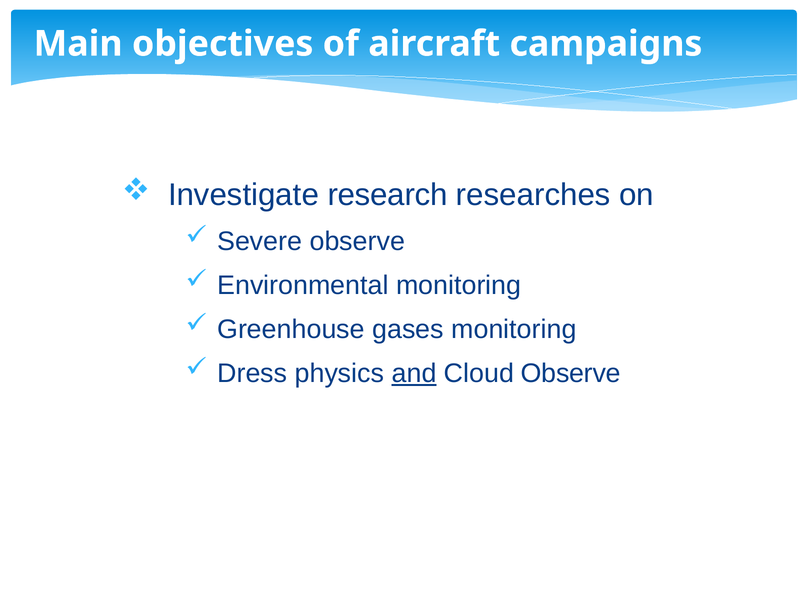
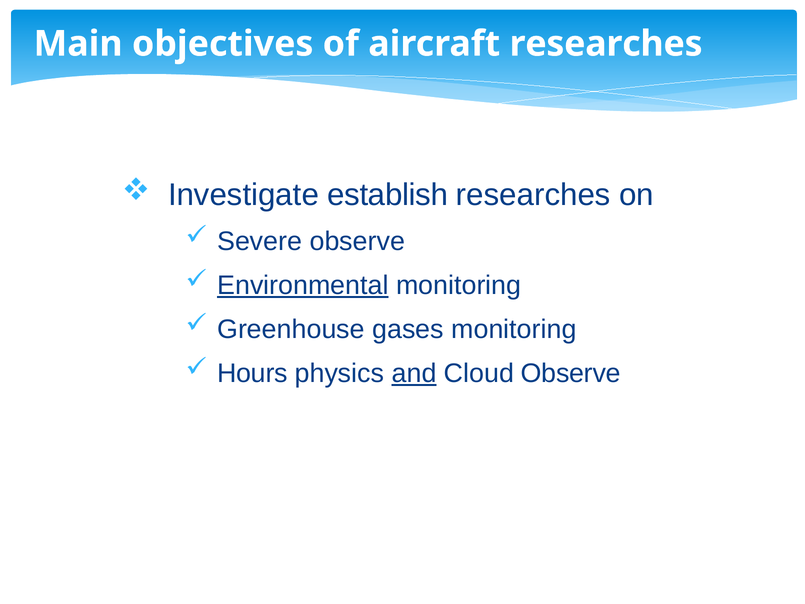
aircraft campaigns: campaigns -> researches (606, 44)
research: research -> establish (388, 195)
Environmental underline: none -> present (303, 285)
Dress: Dress -> Hours (252, 373)
